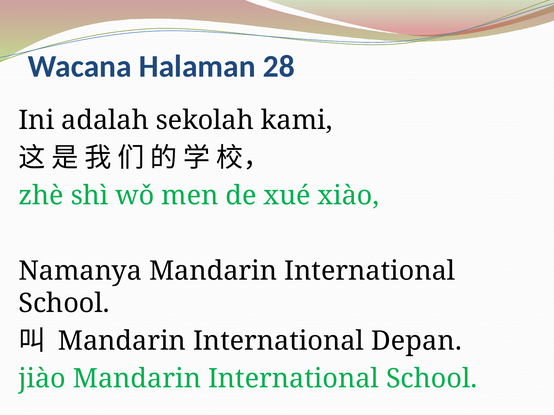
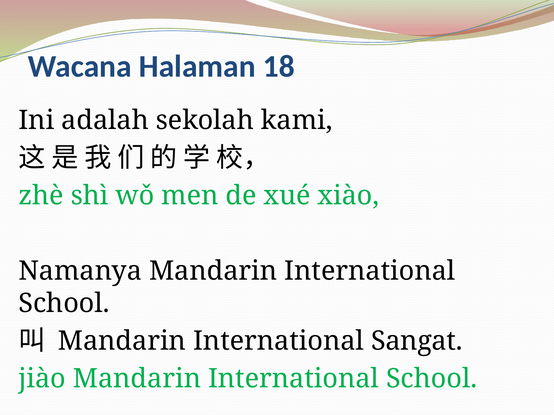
28: 28 -> 18 (279, 66)
Depan: Depan -> Sangat (417, 341)
